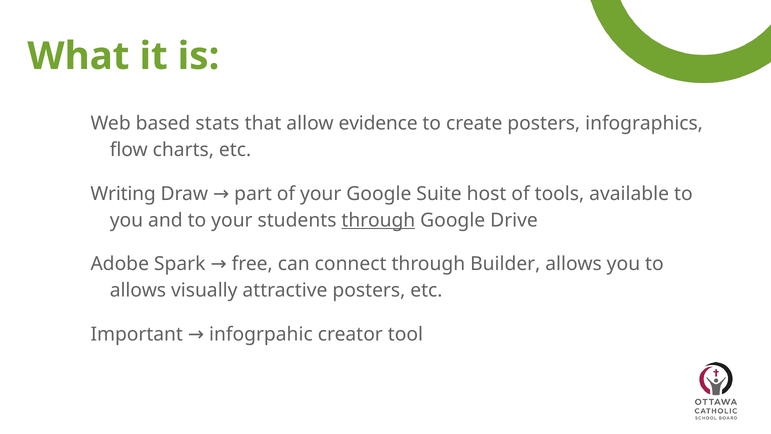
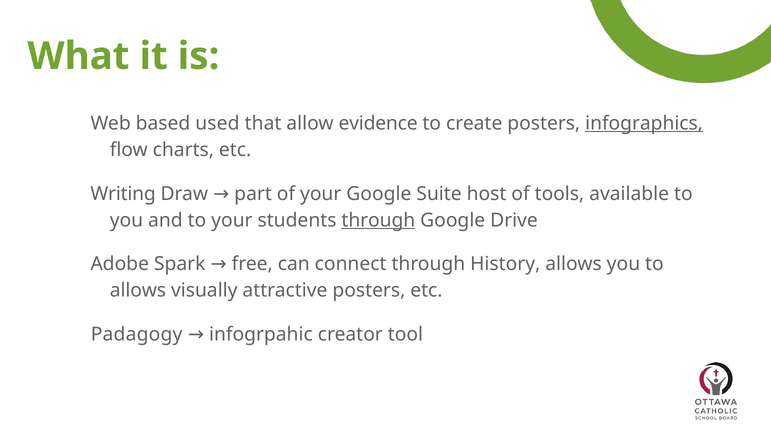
stats: stats -> used (217, 123)
infographics underline: none -> present (644, 123)
Builder: Builder -> History (505, 264)
Important: Important -> Padagogy (137, 334)
